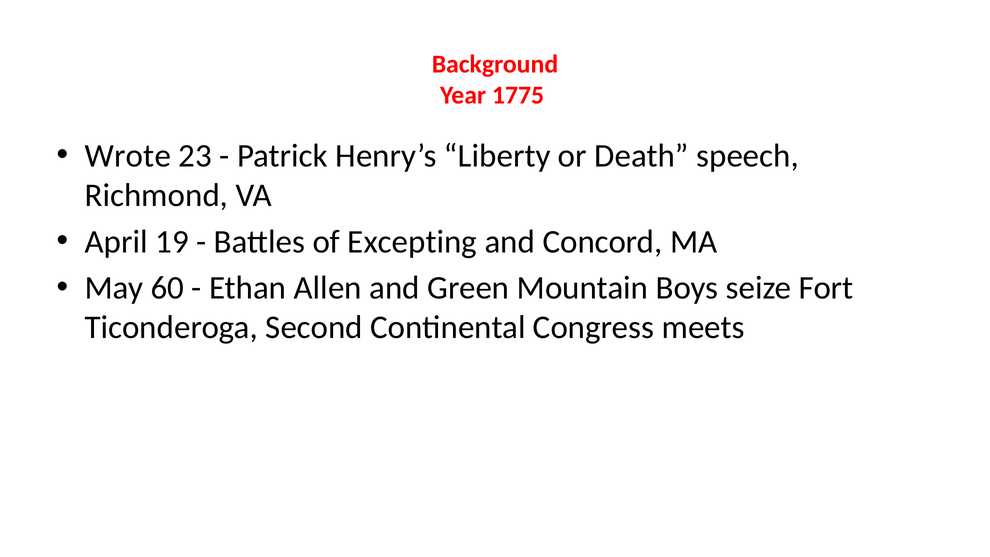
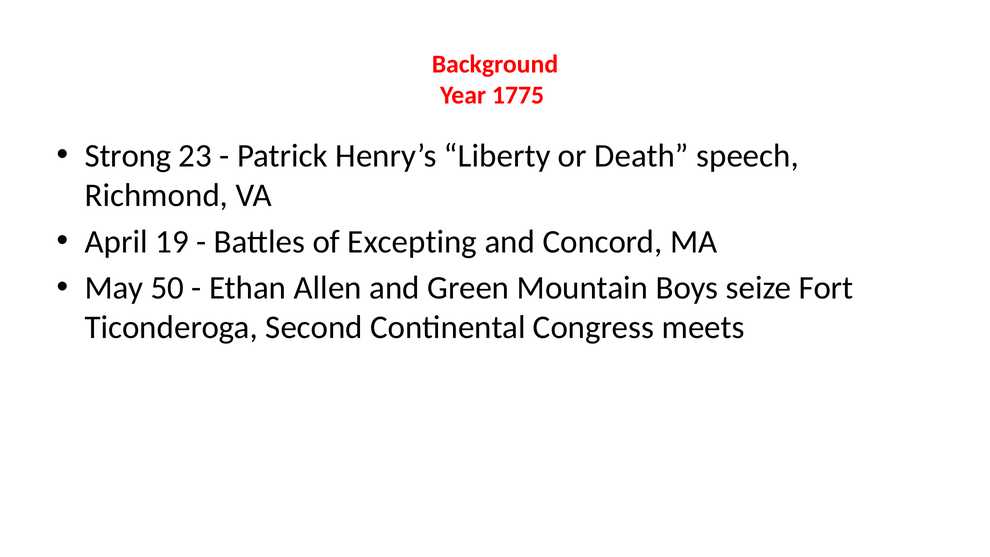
Wrote: Wrote -> Strong (128, 156)
60: 60 -> 50 (167, 288)
